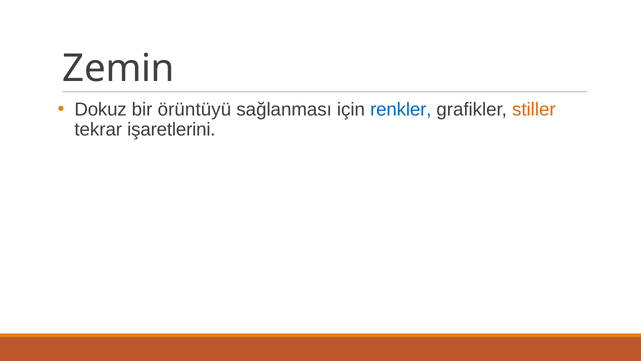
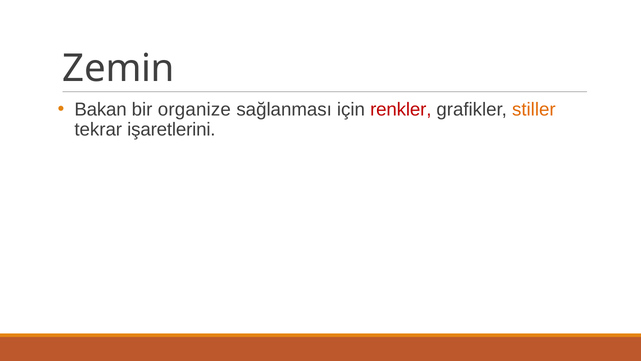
Dokuz: Dokuz -> Bakan (101, 109)
örüntüyü: örüntüyü -> organize (194, 109)
renkler colour: blue -> red (401, 109)
